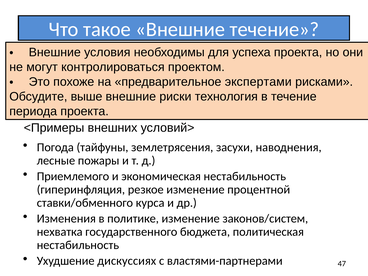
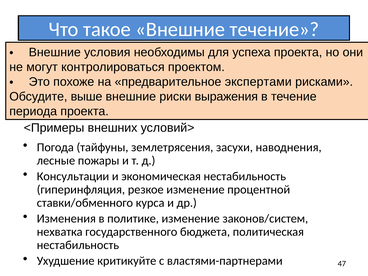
технология: технология -> выражения (226, 97)
Приемлемого: Приемлемого -> Консультации (73, 176)
дискуссиях: дискуссиях -> критикуйте (127, 261)
